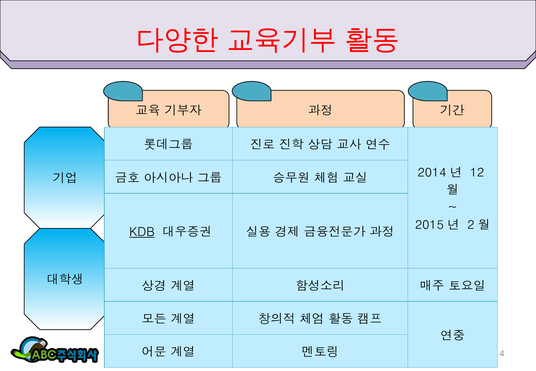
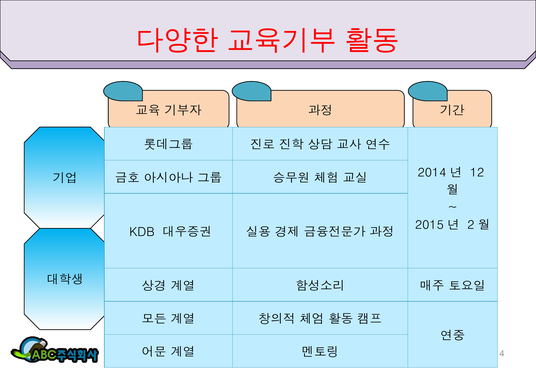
KDB underline: present -> none (142, 232)
